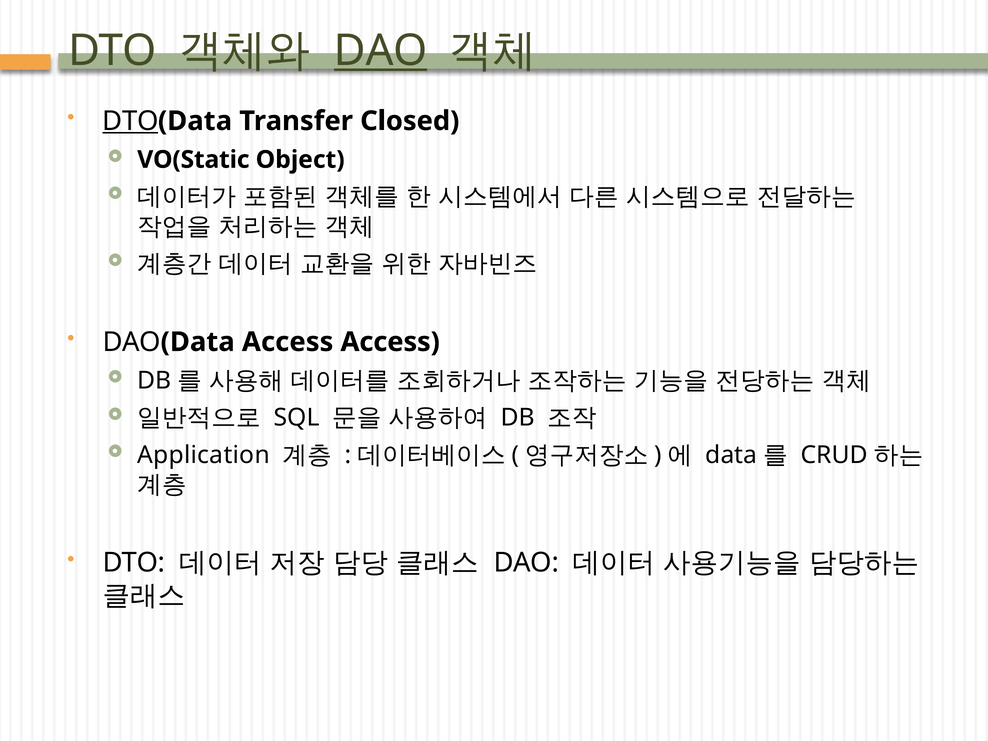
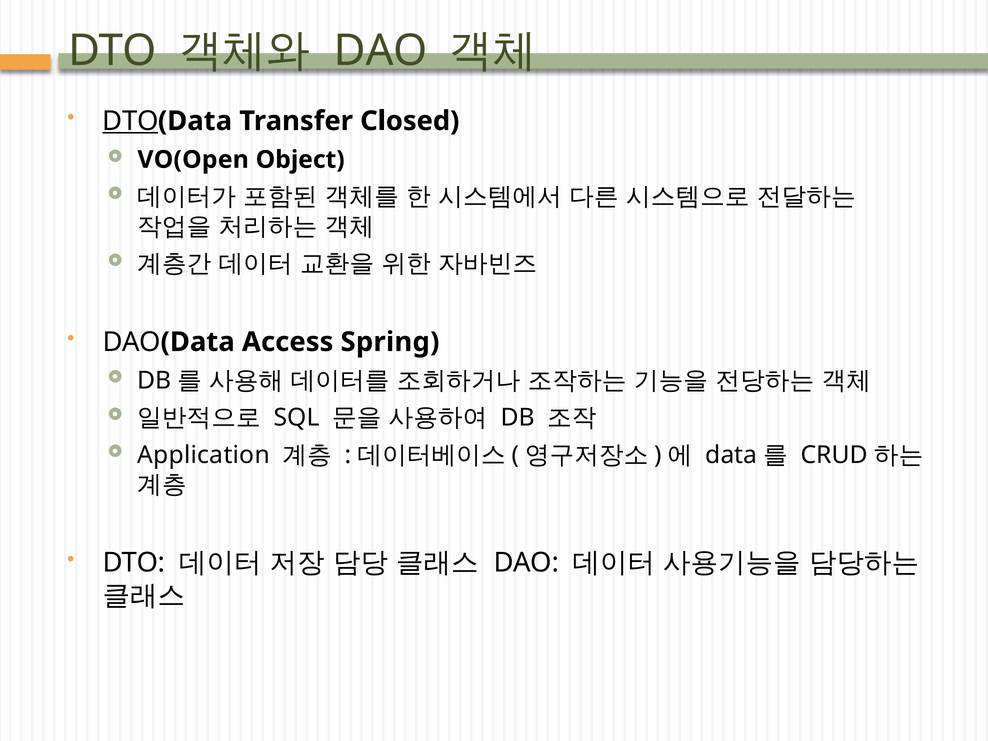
DAO underline: present -> none (381, 51)
VO(Static: VO(Static -> VO(Open (193, 160)
Access Access: Access -> Spring (390, 342)
